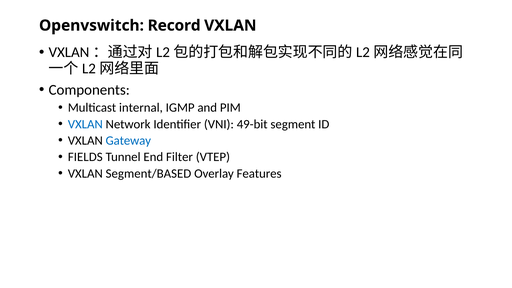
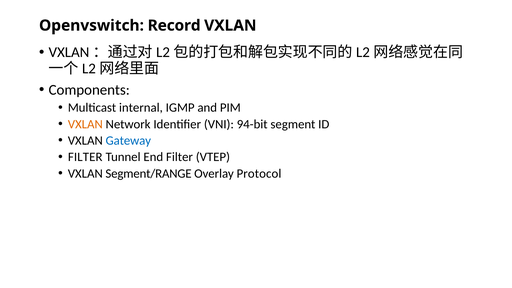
VXLAN colour: blue -> orange (85, 124)
49-bit: 49-bit -> 94-bit (252, 124)
FIELDS: FIELDS -> FILTER (85, 157)
Segment/BASED: Segment/BASED -> Segment/RANGE (149, 174)
Features: Features -> Protocol (259, 174)
